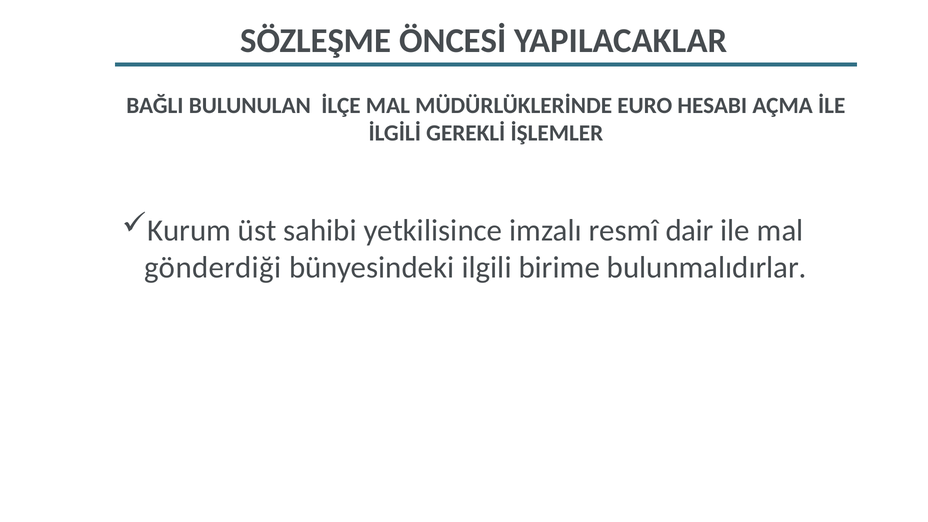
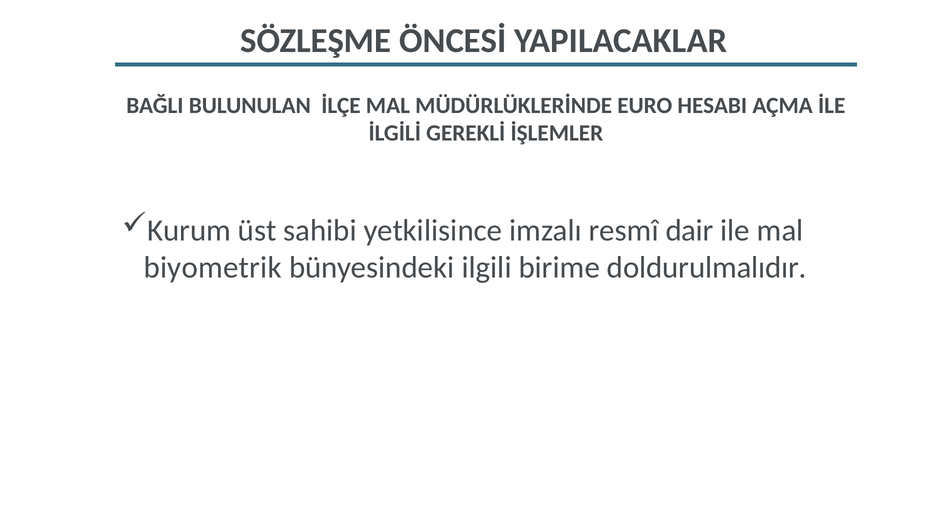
gönderdiği: gönderdiği -> biyometrik (213, 268)
bulunmalıdırlar: bulunmalıdırlar -> doldurulmalıdır (707, 268)
